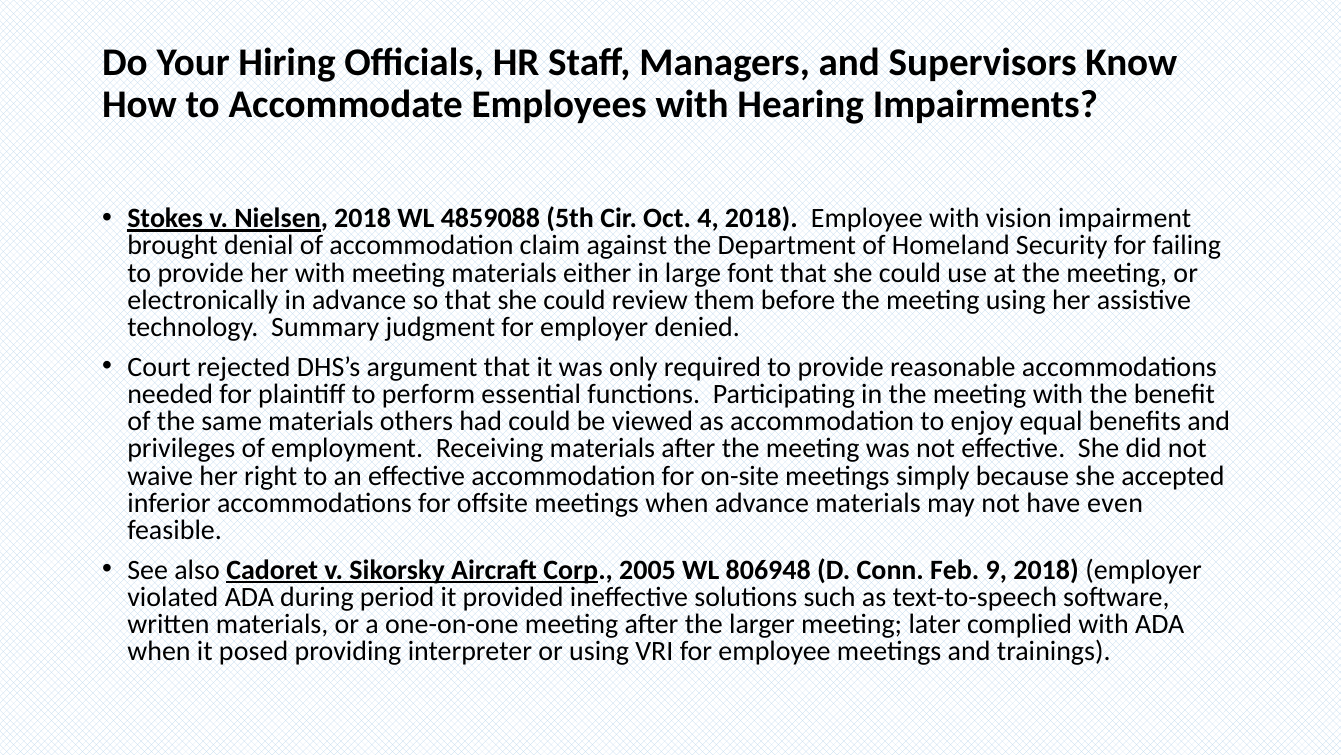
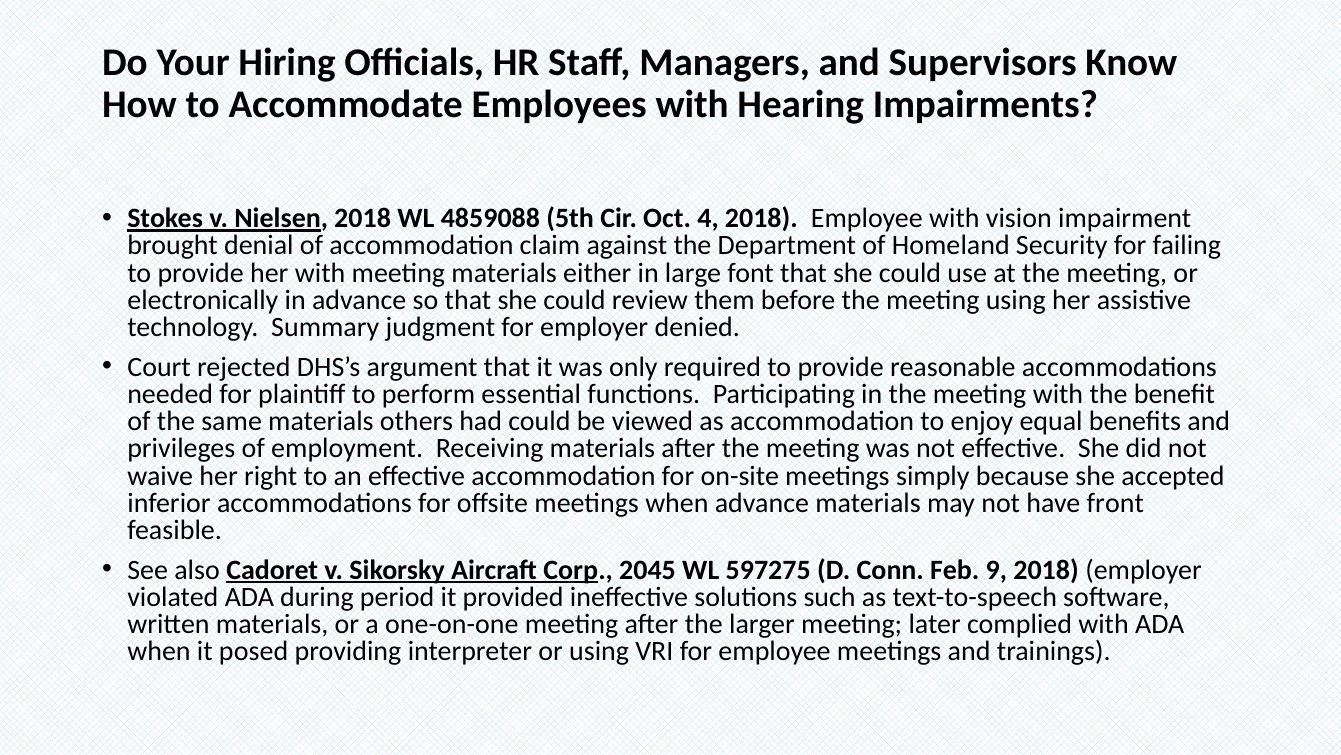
even: even -> front (1115, 503)
2005: 2005 -> 2045 (648, 569)
806948: 806948 -> 597275 (768, 569)
